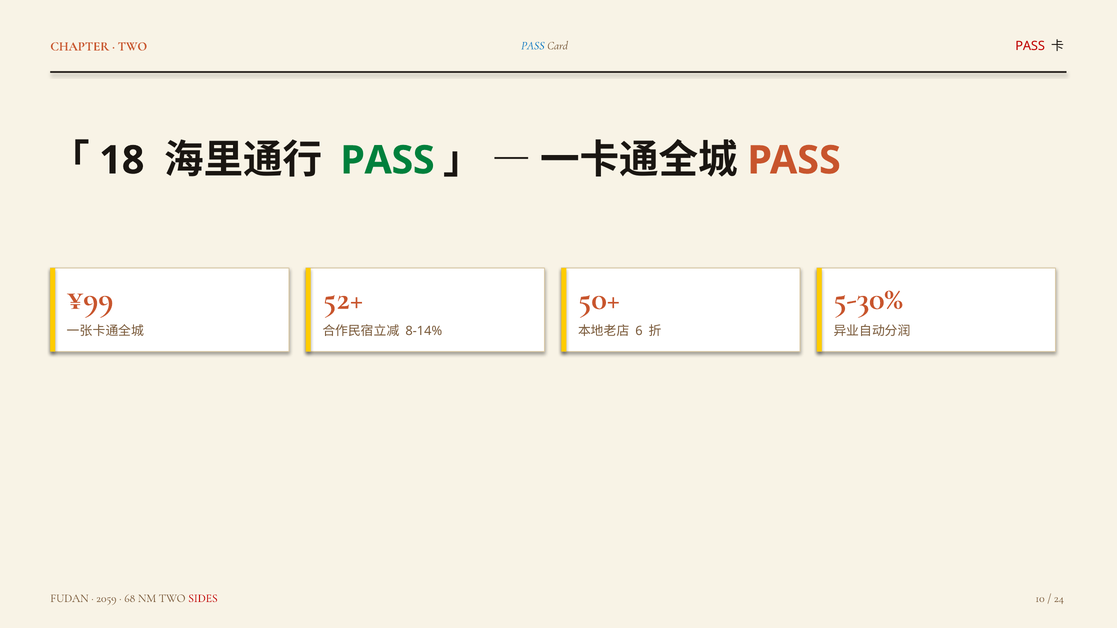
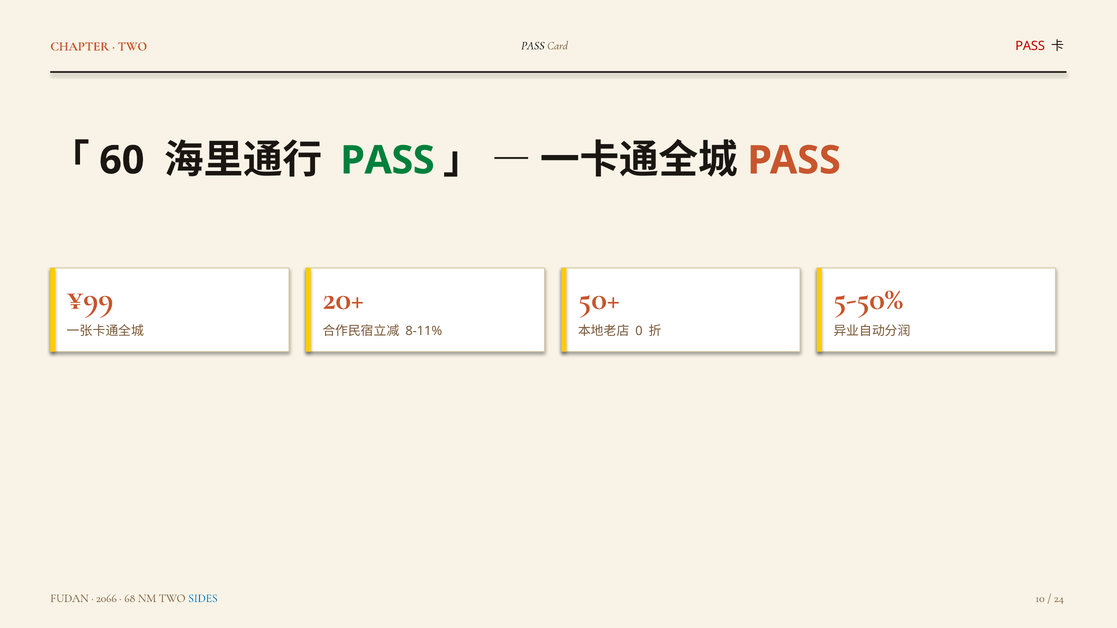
PASS colour: blue -> black (533, 45)
18: 18 -> 60 (122, 160)
52+: 52+ -> 20+ (343, 298)
5-30%: 5-30% -> 5-50% (868, 298)
8-14%: 8-14% -> 8-11% (424, 331)
6: 6 -> 0 (639, 331)
2059: 2059 -> 2066 (106, 598)
SIDES colour: red -> blue (203, 598)
